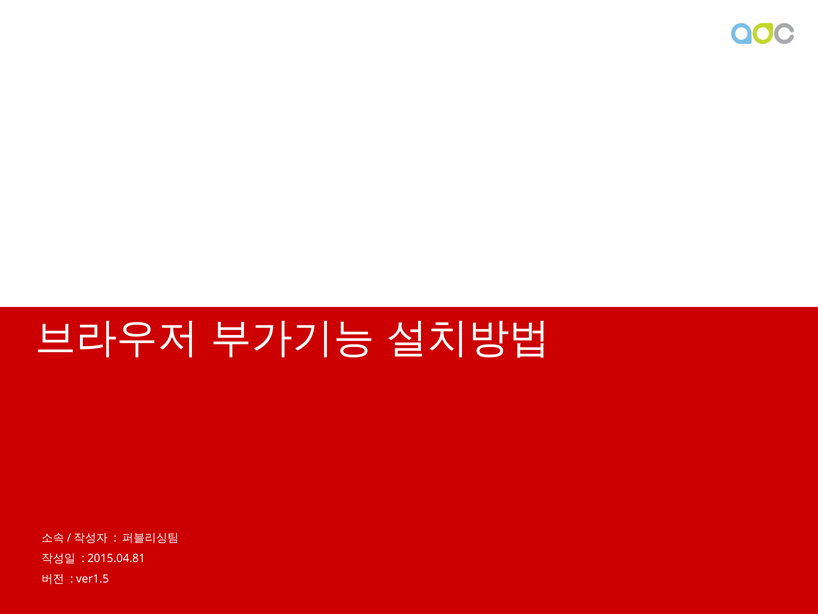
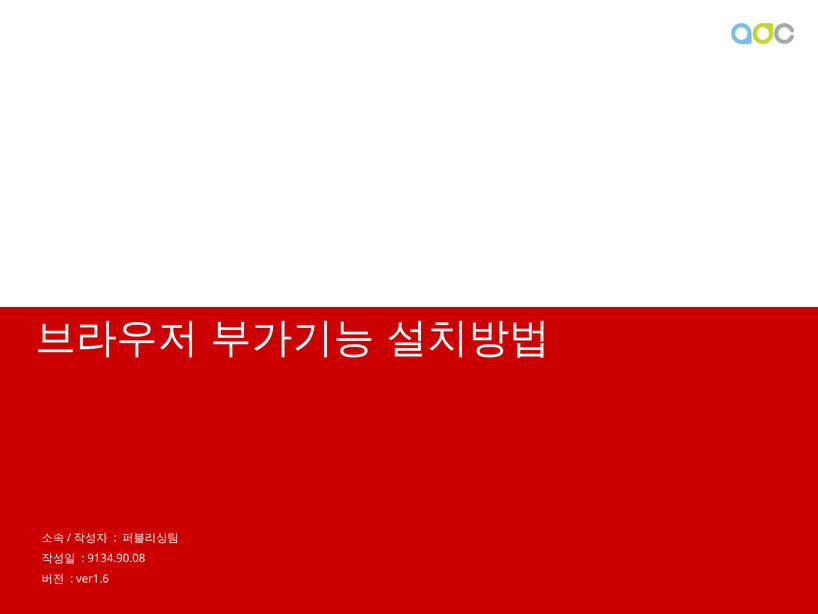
2015.04.81: 2015.04.81 -> 9134.90.08 (116, 558)
ver1.5: ver1.5 -> ver1.6 (92, 579)
